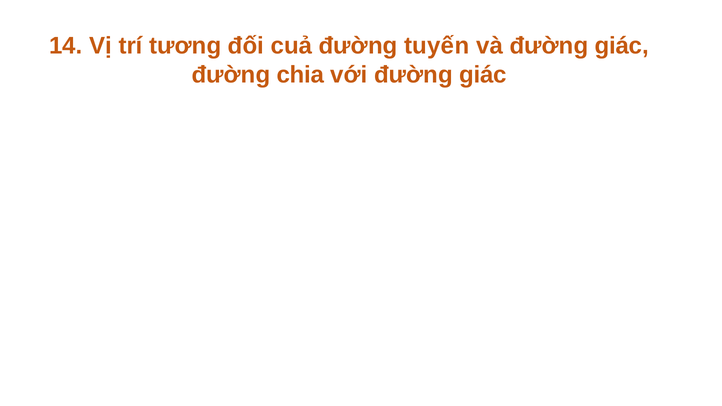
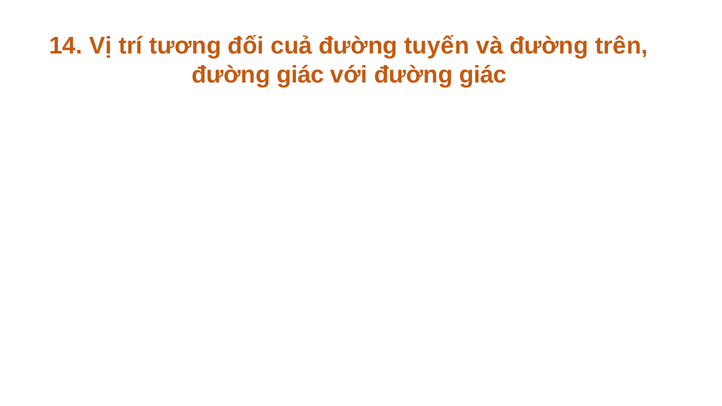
và đường giác: giác -> trên (622, 46)
chia: chia -> giác (300, 75)
